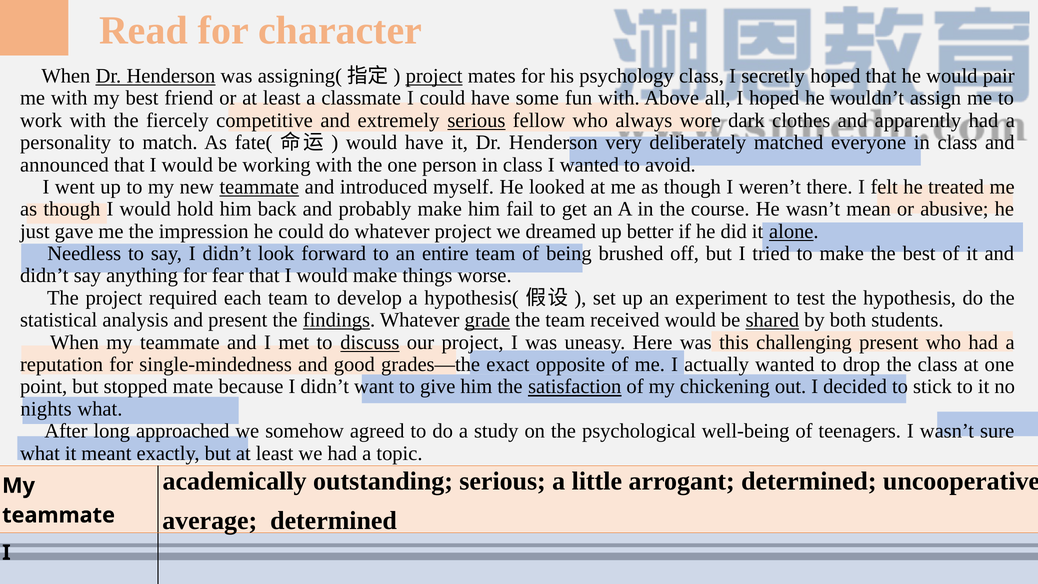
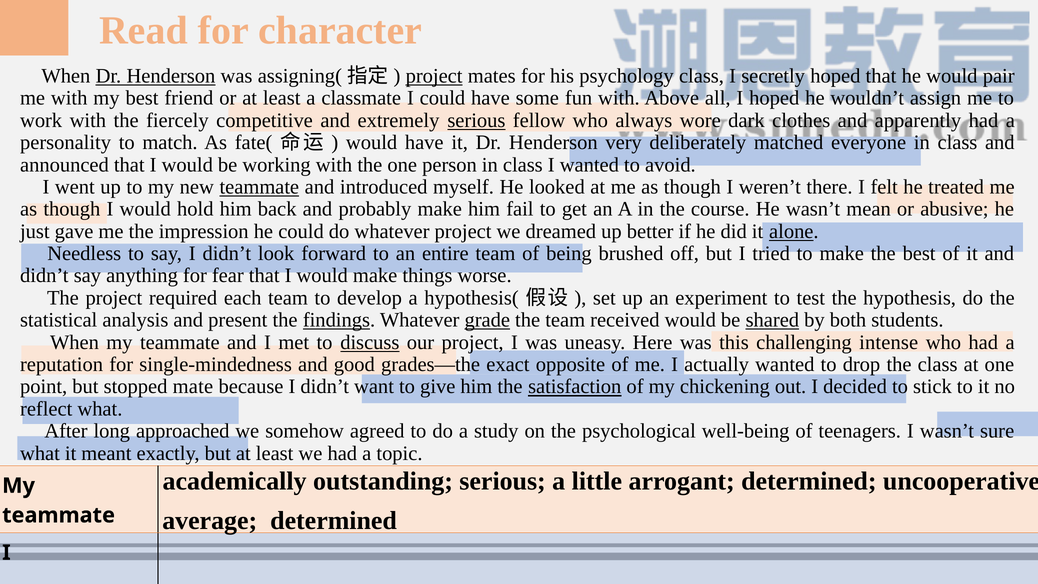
challenging present: present -> intense (889, 342)
nights: nights -> reflect (46, 409)
